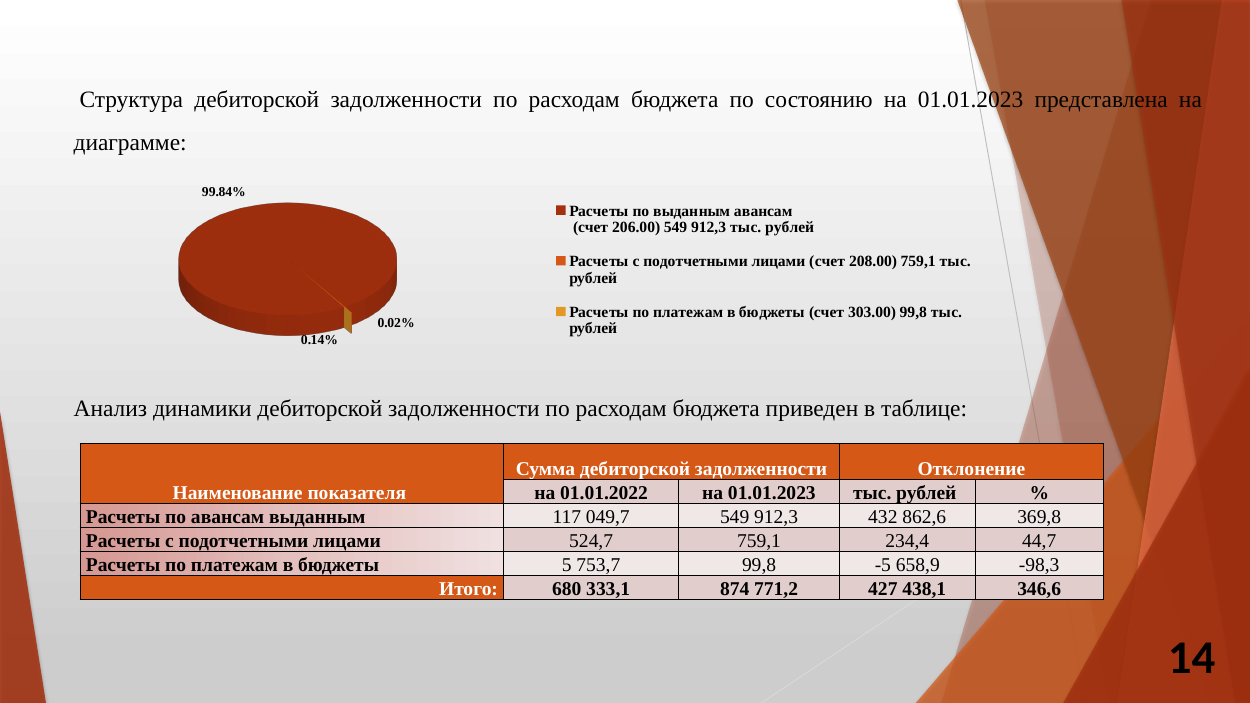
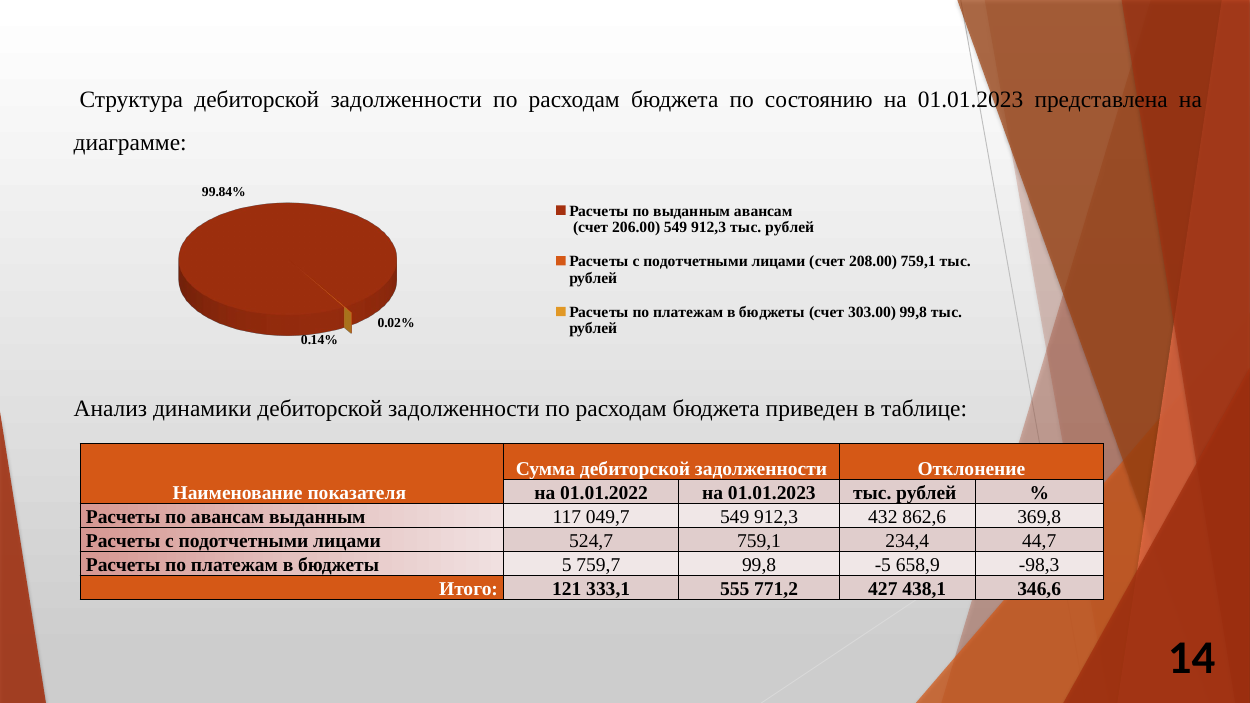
753,7: 753,7 -> 759,7 (598, 565)
680: 680 -> 121 (567, 589)
874: 874 -> 555 (735, 589)
